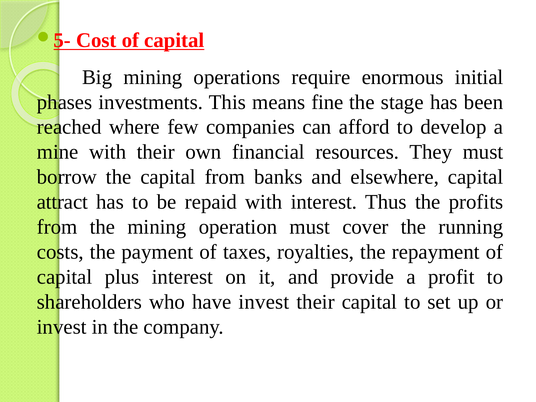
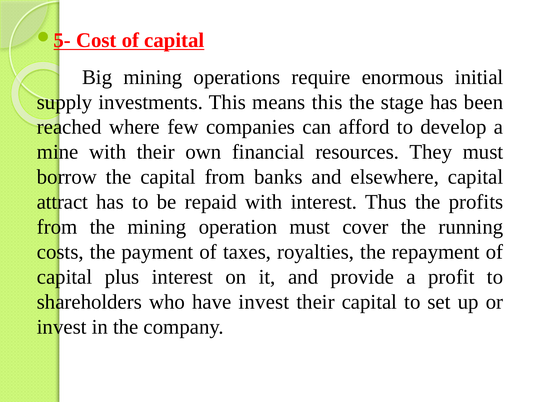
phases: phases -> supply (65, 102)
means fine: fine -> this (327, 102)
